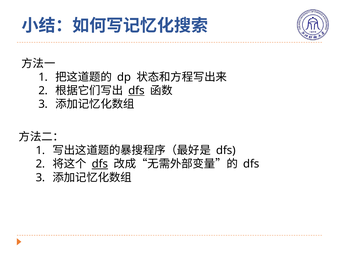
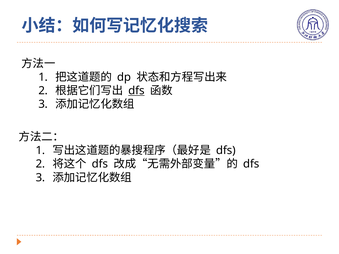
dfs underline: present -> none (100, 164)
